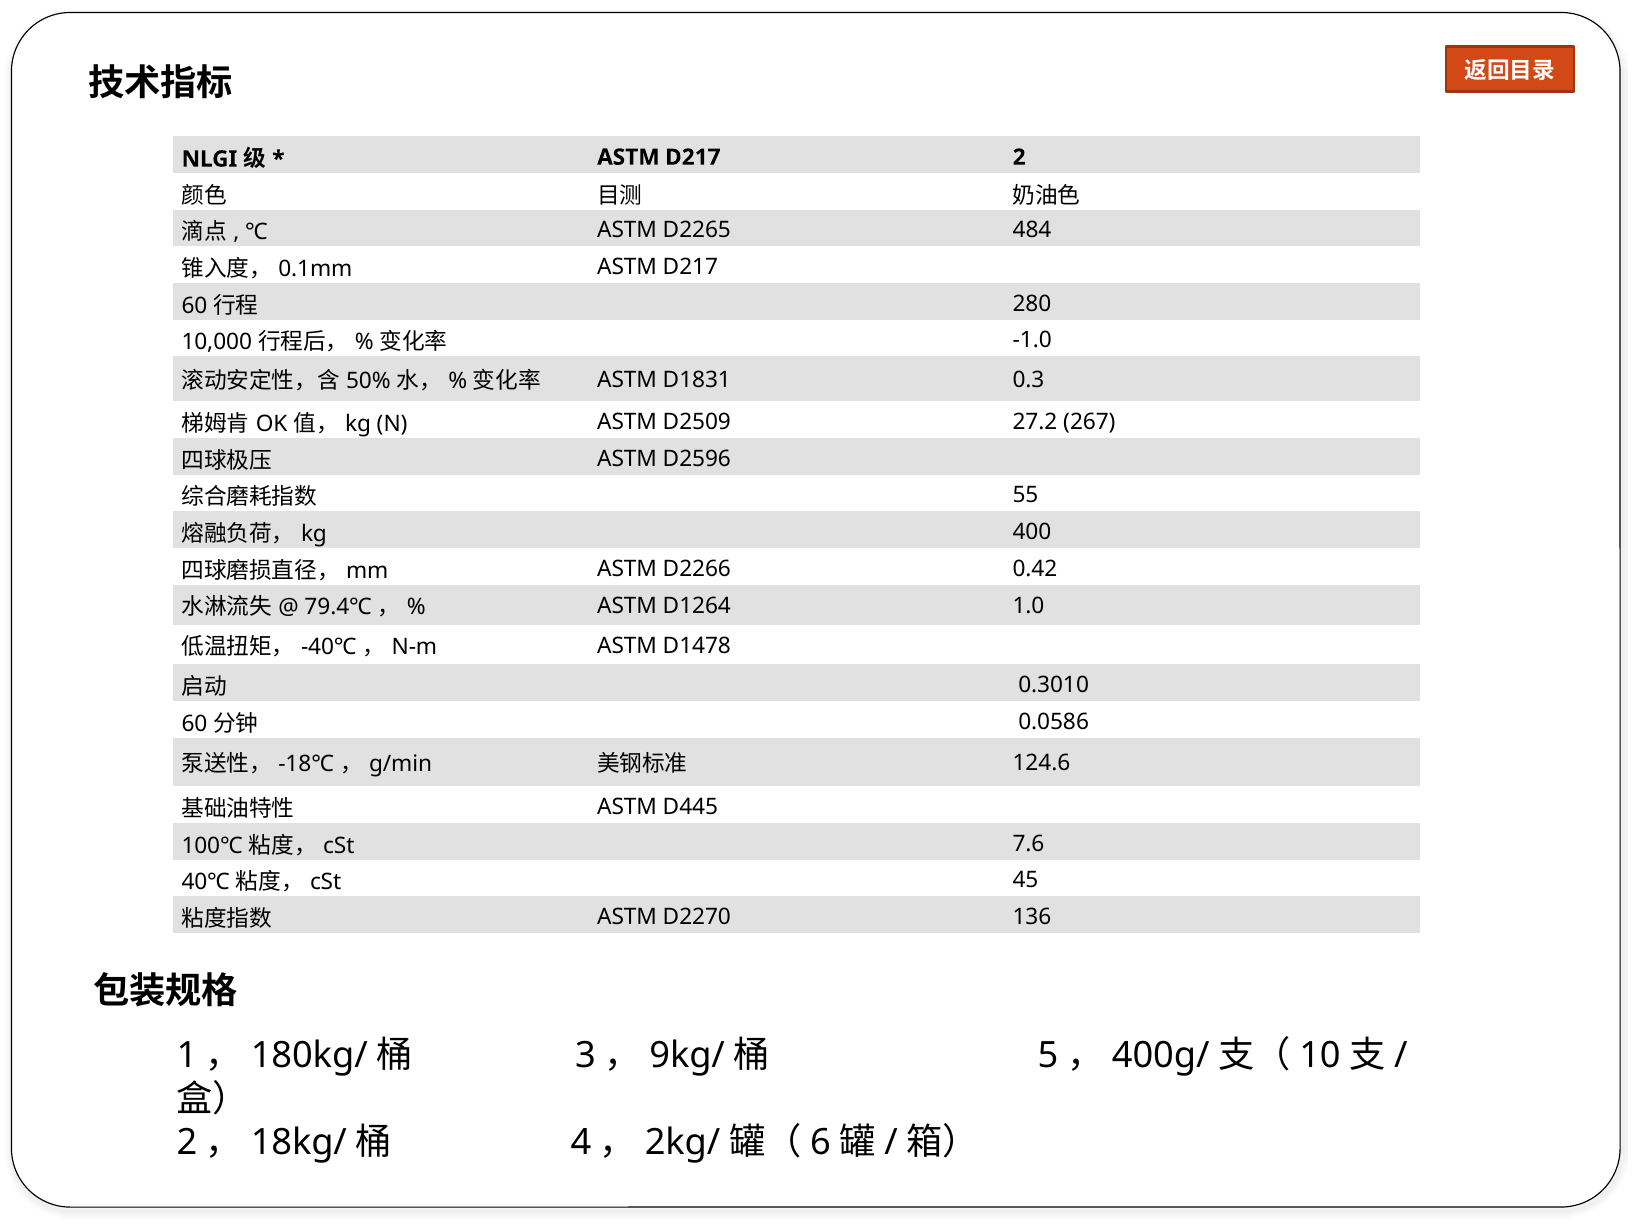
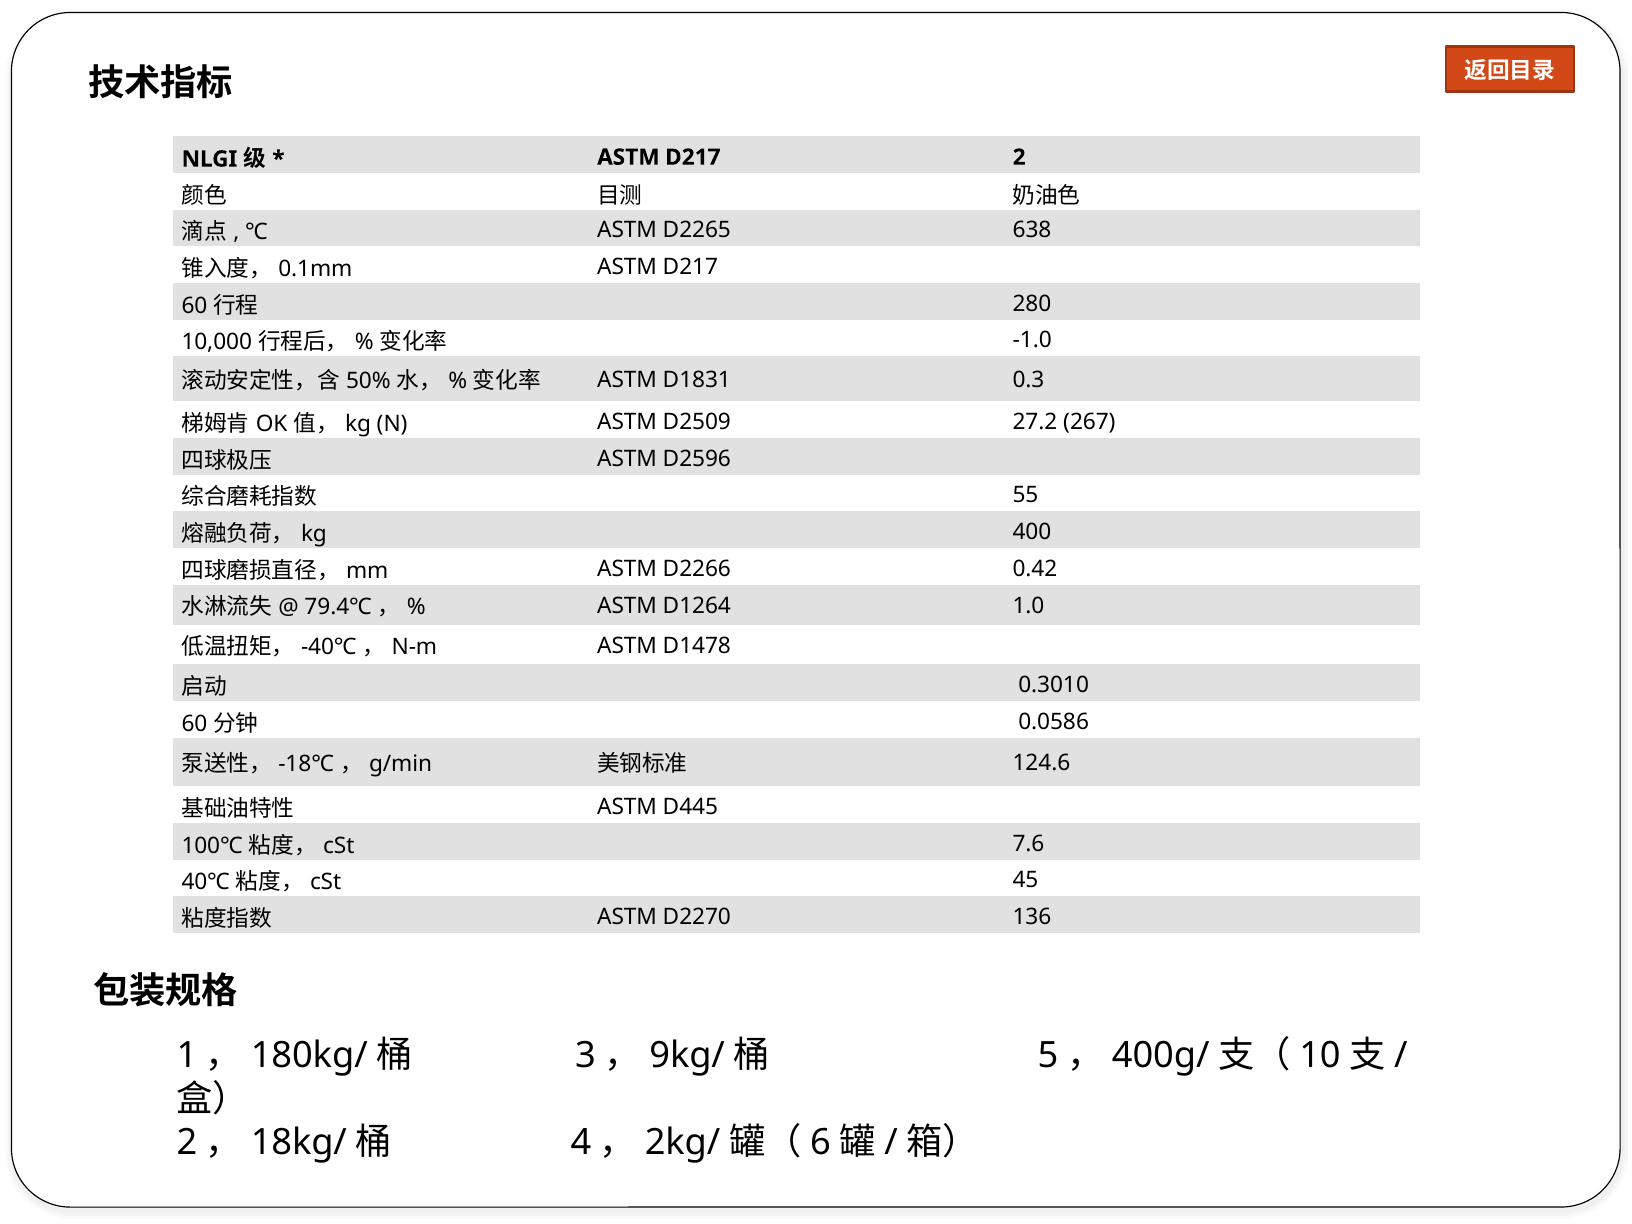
484: 484 -> 638 (1032, 231)
